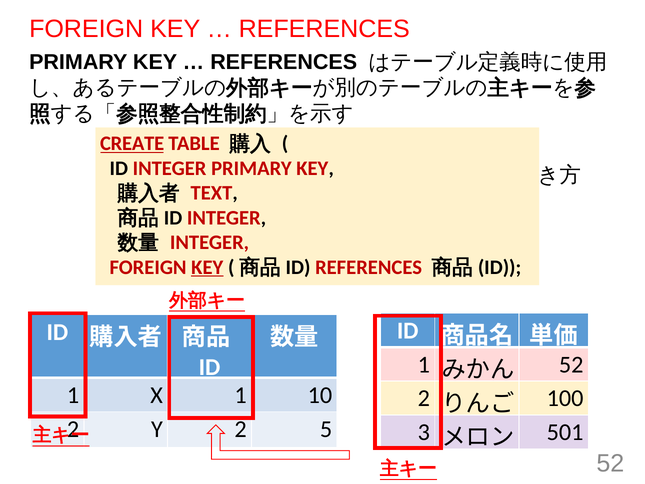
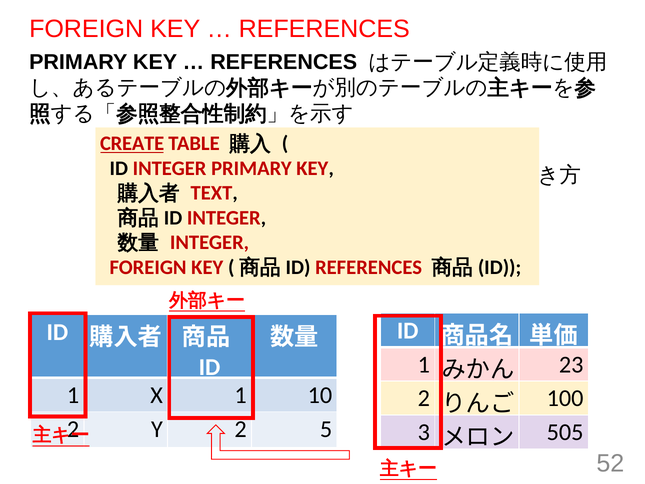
KEY underline: present -> none (207, 267)
52: 52 -> 23 (571, 364)
501: 501 -> 505 (565, 432)
